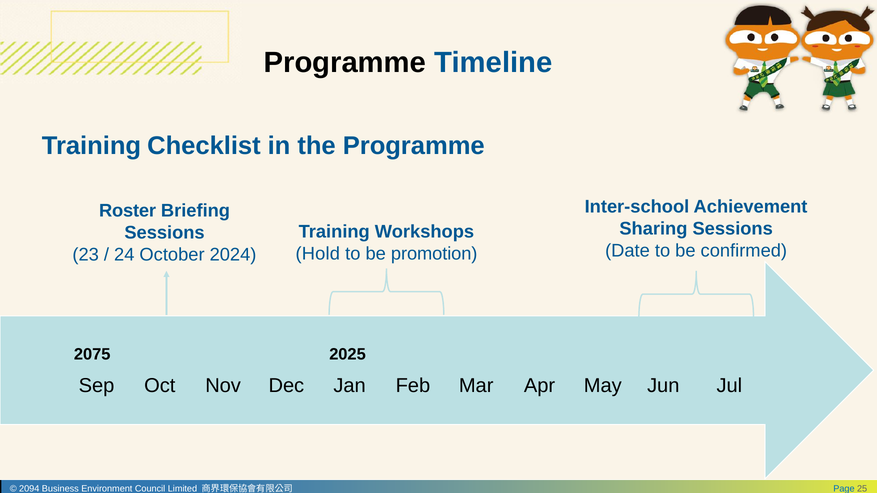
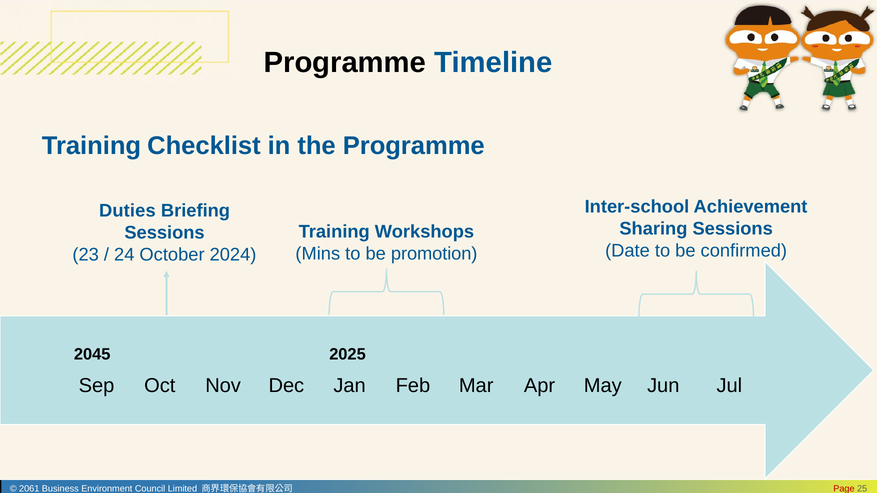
Roster: Roster -> Duties (127, 211)
Hold: Hold -> Mins (318, 254)
2075: 2075 -> 2045 (92, 355)
2094: 2094 -> 2061 (29, 489)
Page colour: blue -> red (844, 489)
